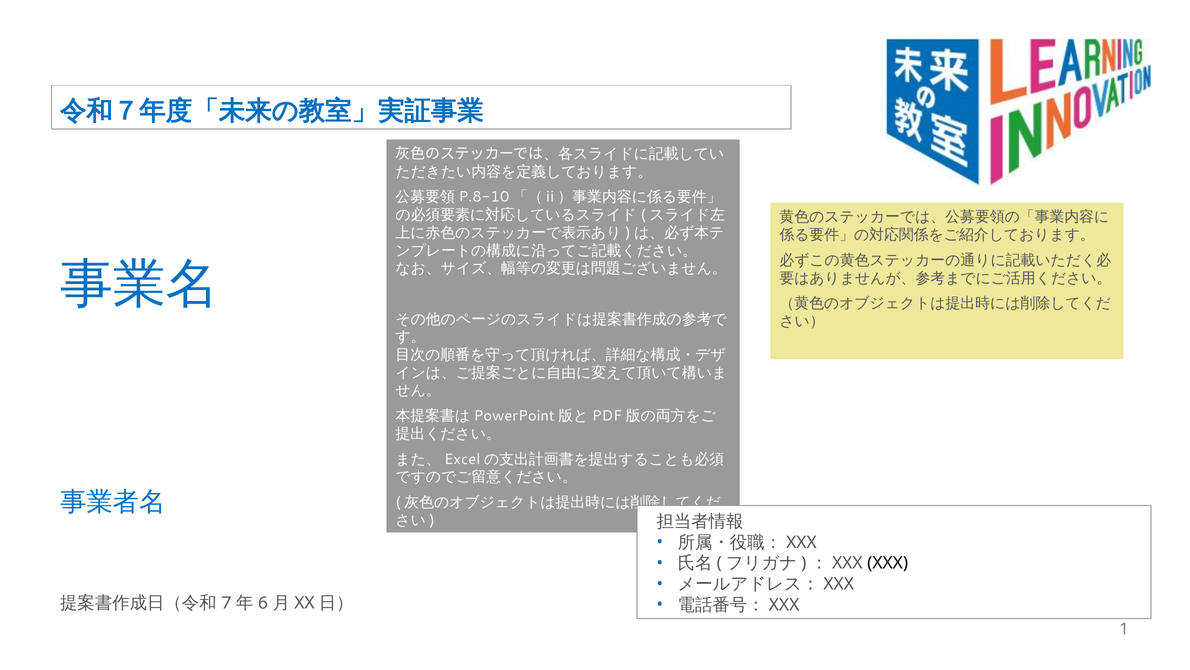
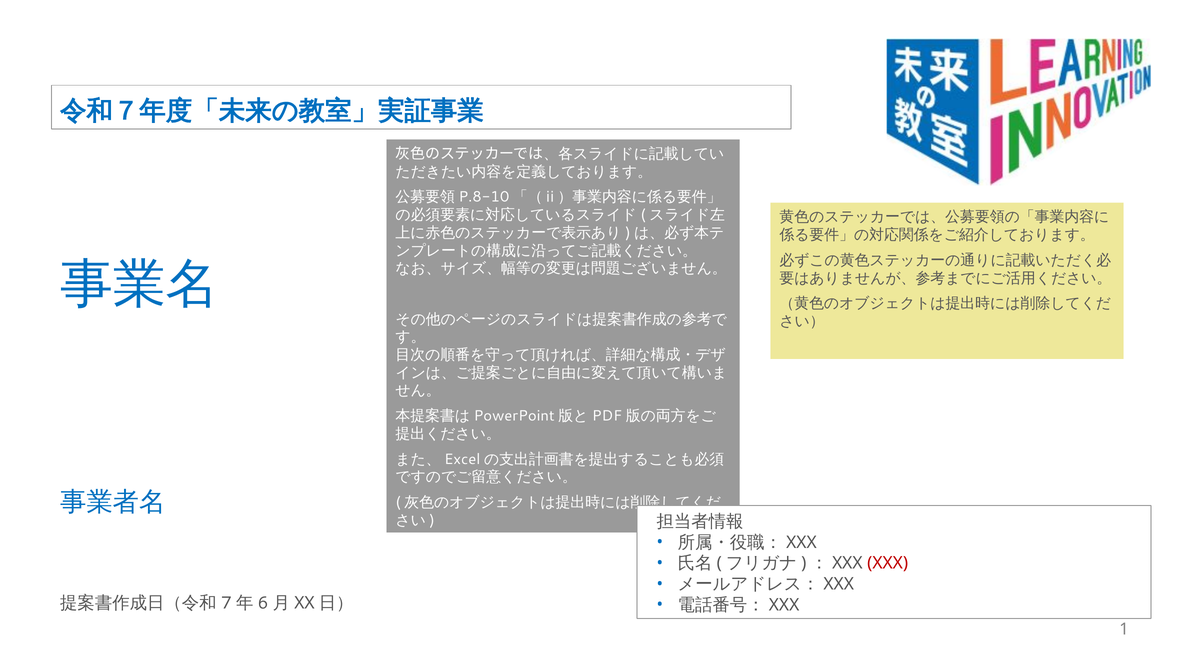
XXX colour: black -> red (888, 563)
